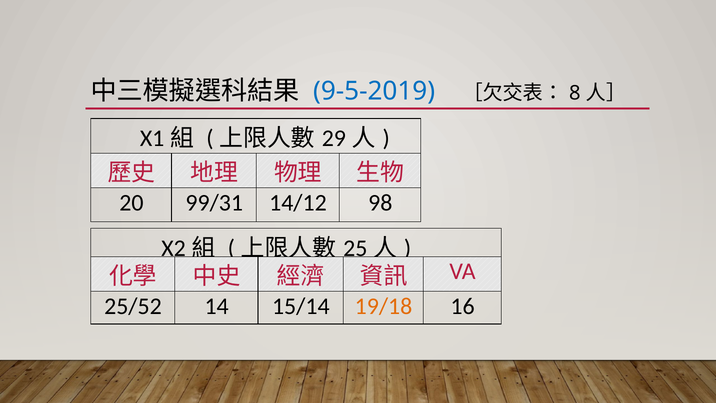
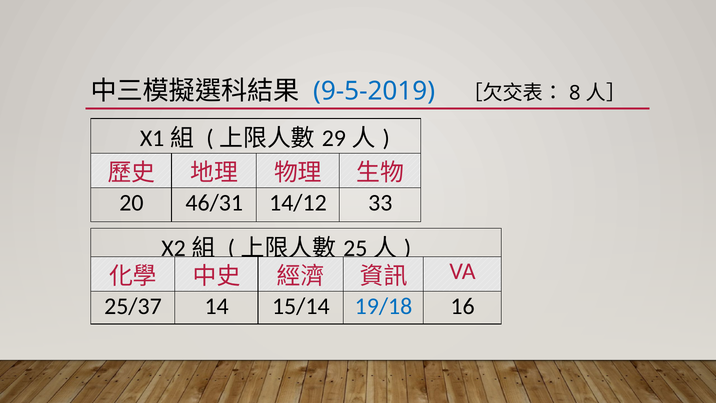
99/31: 99/31 -> 46/31 (214, 203)
98: 98 -> 33 (380, 203)
25/52: 25/52 -> 25/37 (133, 306)
19/18 colour: orange -> blue (384, 306)
